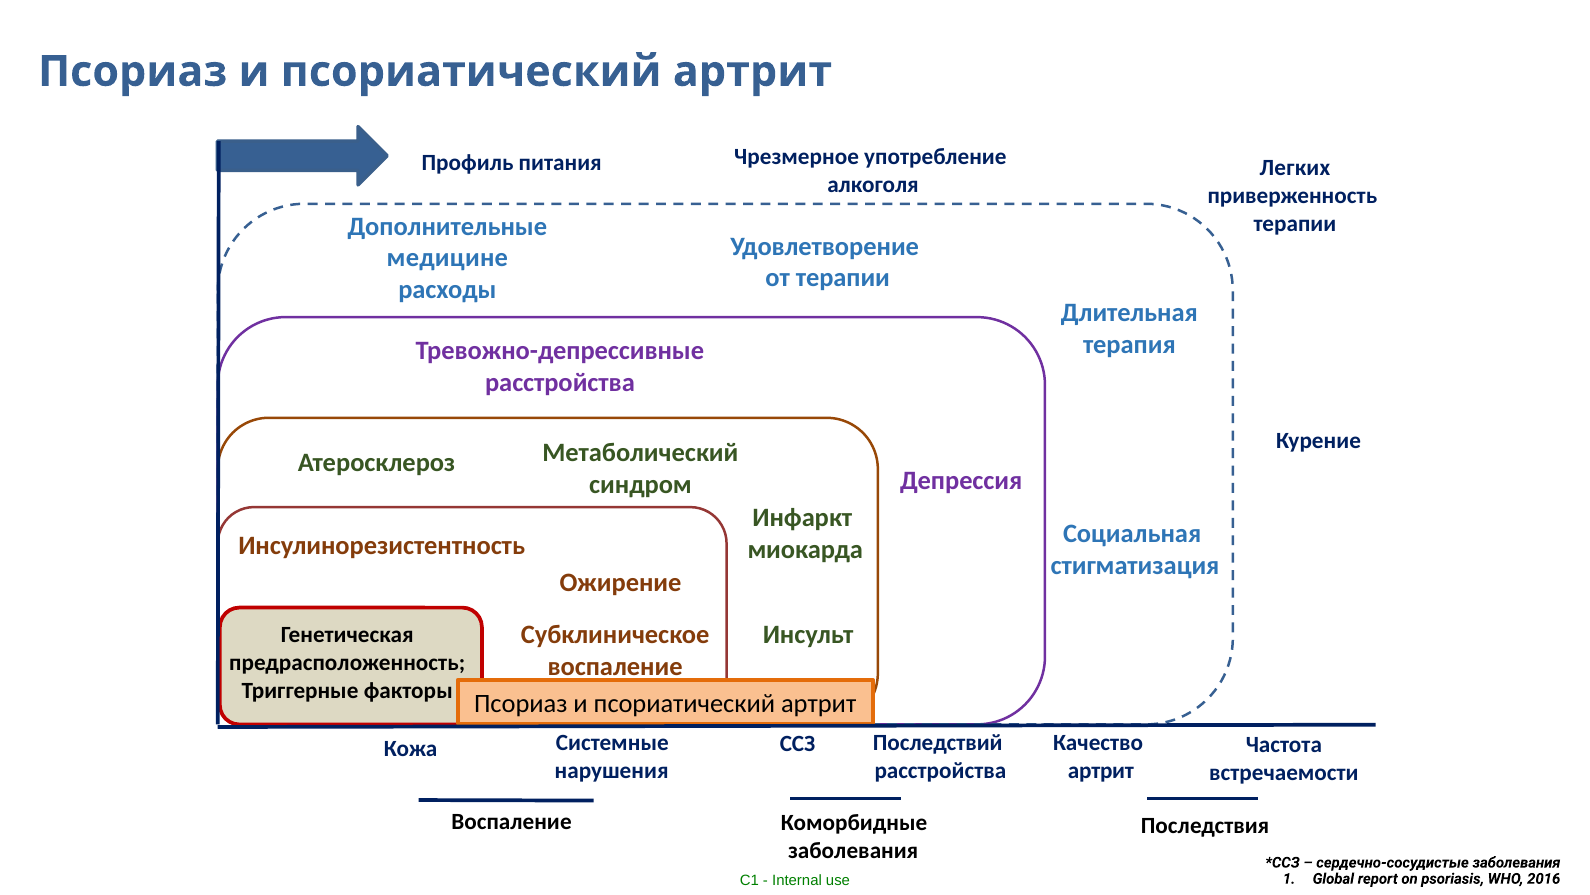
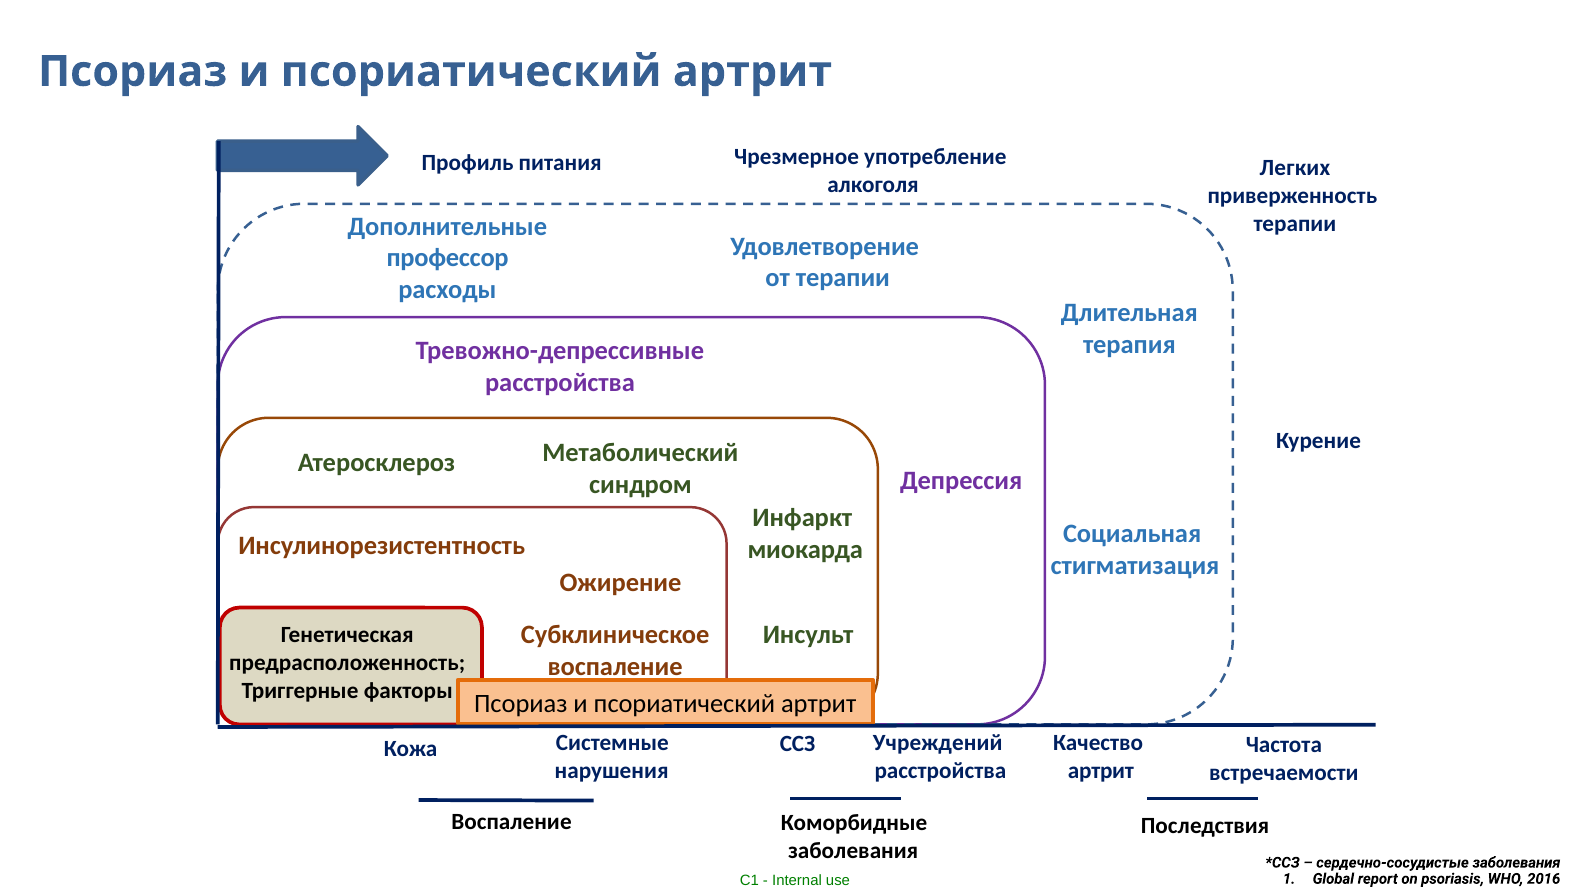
медицине: медицине -> профессор (448, 258)
Последствий: Последствий -> Учреждений (938, 742)
